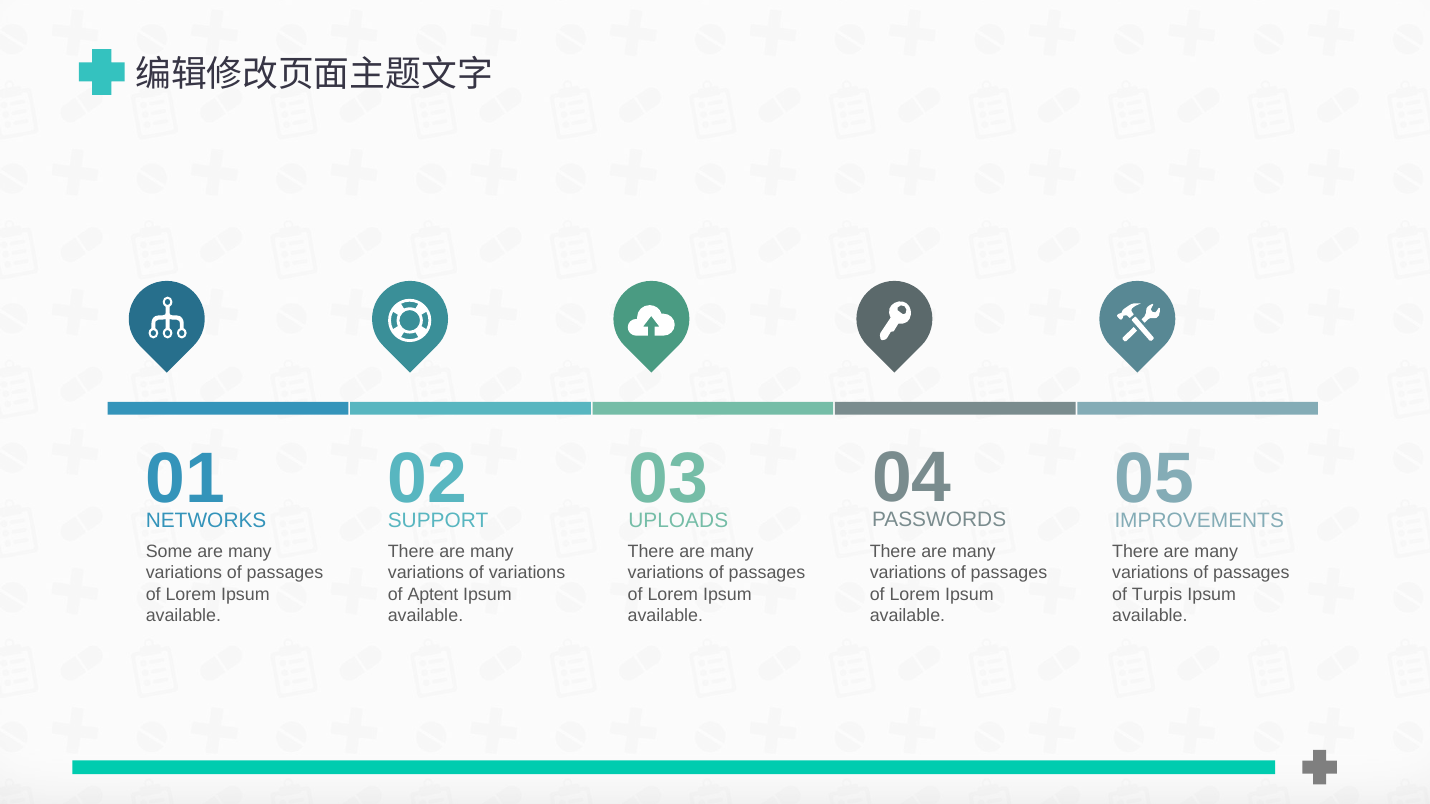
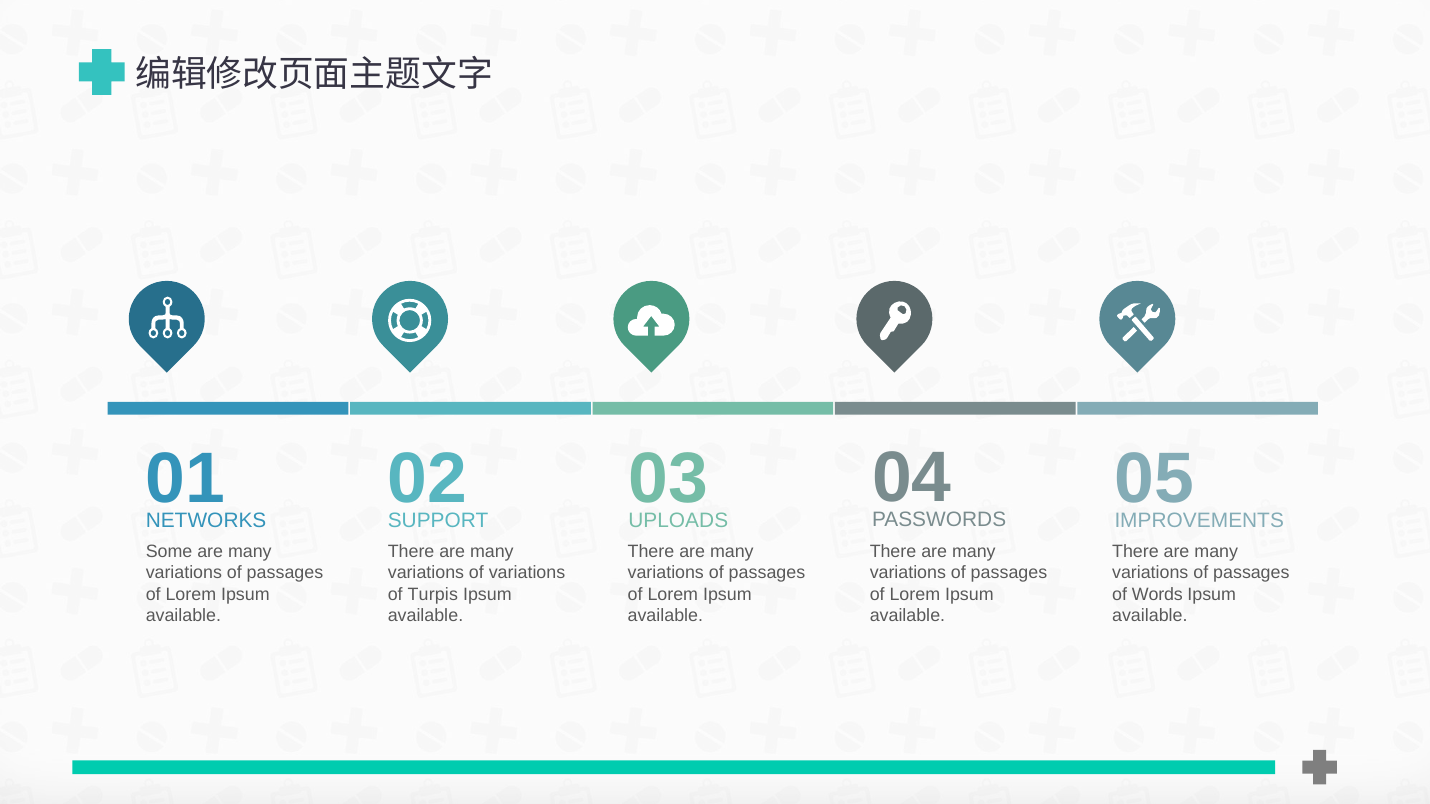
Aptent: Aptent -> Turpis (433, 594)
Turpis: Turpis -> Words (1157, 594)
